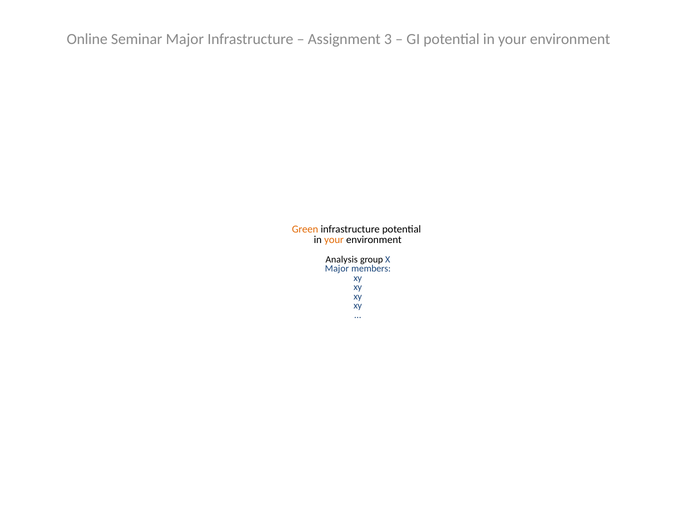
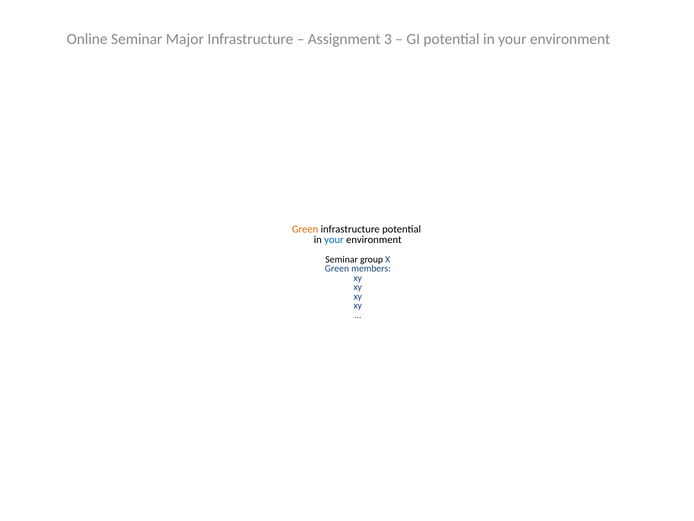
your colour: orange -> blue (334, 239)
Analysis: Analysis -> Seminar (342, 259)
Major: Major -> Green (337, 268)
